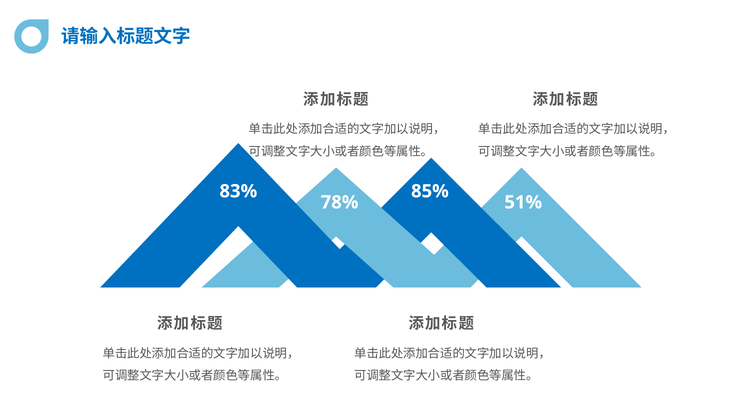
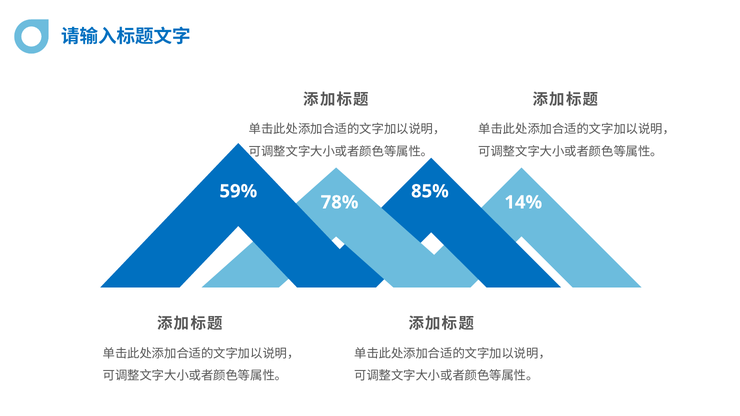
83%: 83% -> 59% (238, 191)
51%: 51% -> 14% (523, 202)
